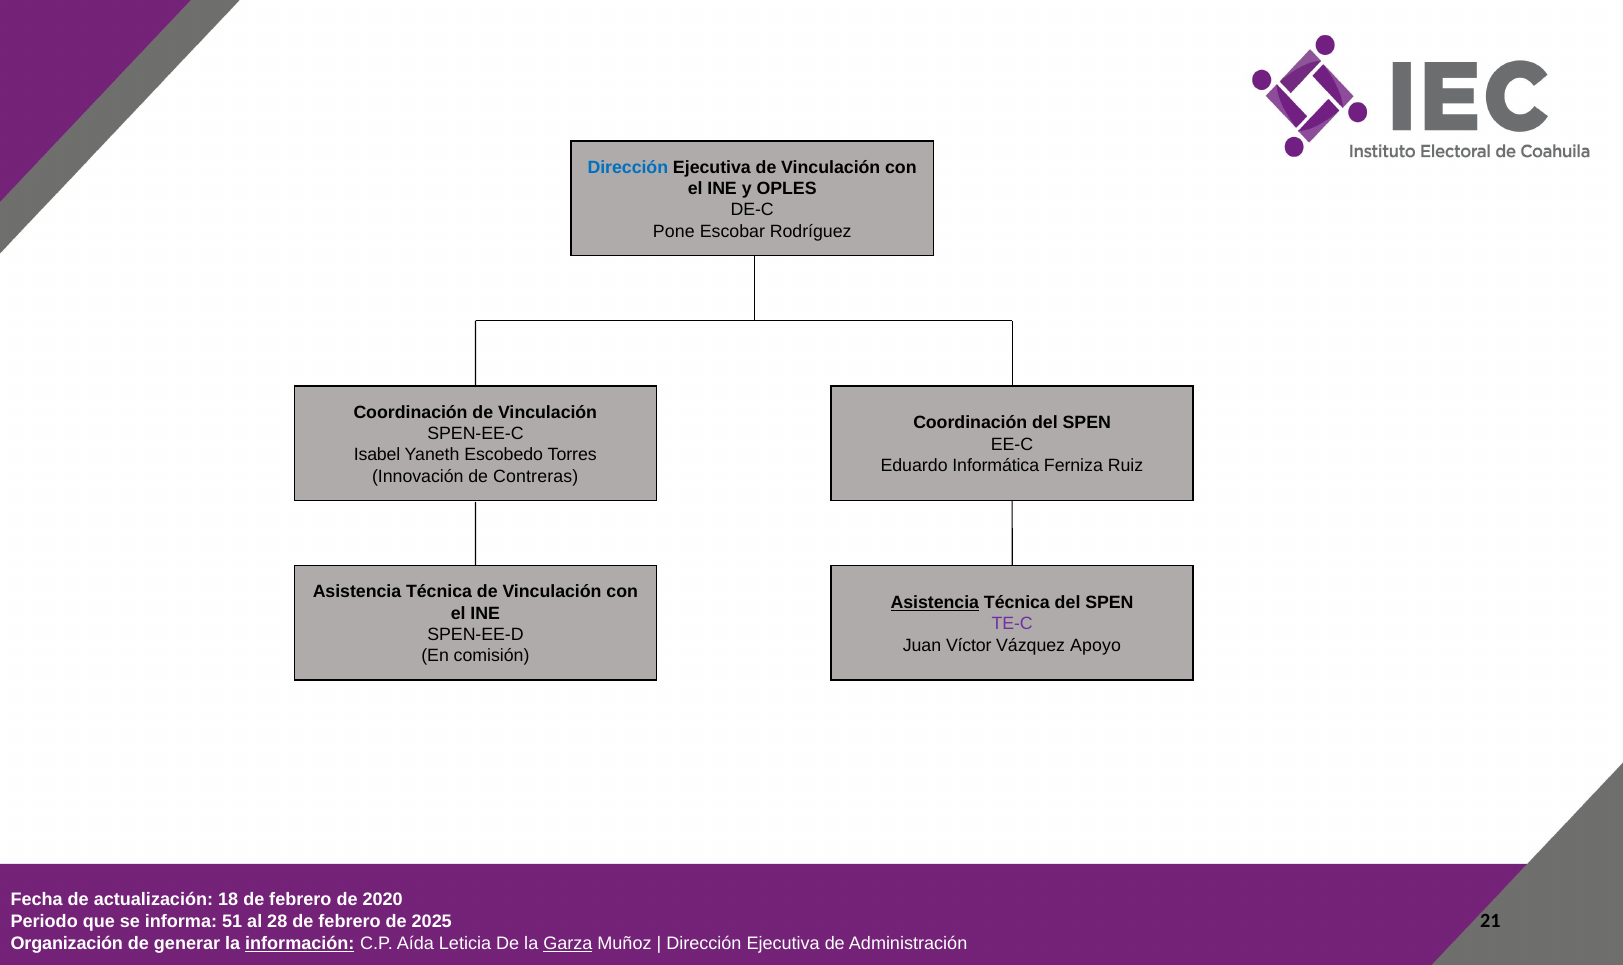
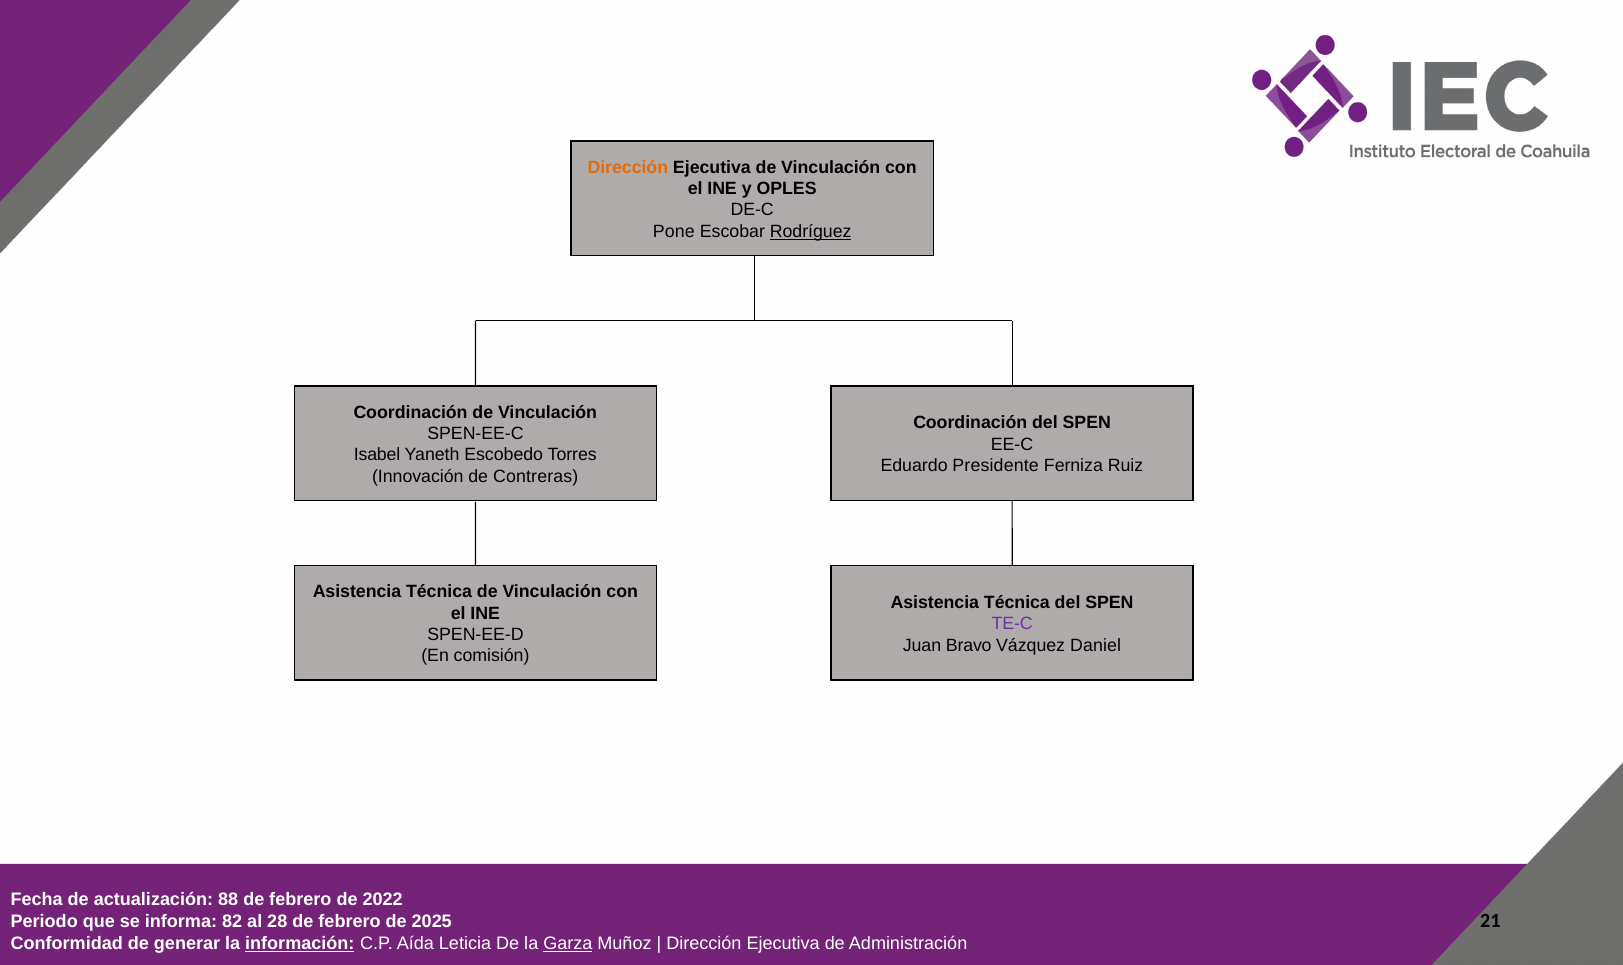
Dirección colour: blue -> orange (628, 168)
Rodríguez underline: none -> present (811, 231)
Informática: Informática -> Presidente (996, 466)
Asistencia underline: present -> none (935, 603)
Víctor: Víctor -> Bravo (969, 645)
Apoyo: Apoyo -> Daniel (1096, 645)
18: 18 -> 88 (228, 900)
2020: 2020 -> 2022 (383, 900)
51: 51 -> 82 (232, 922)
Organización: Organización -> Conformidad (67, 944)
